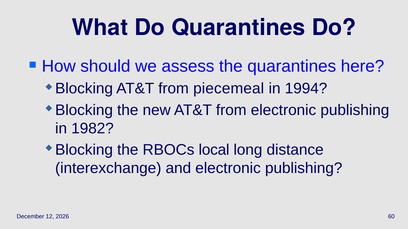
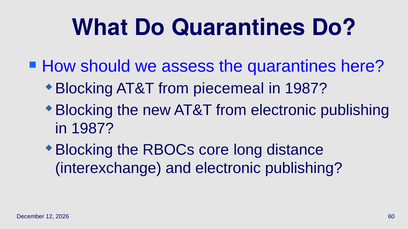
1994: 1994 -> 1987 (306, 89)
1982: 1982 -> 1987 (93, 129)
local: local -> core (214, 150)
